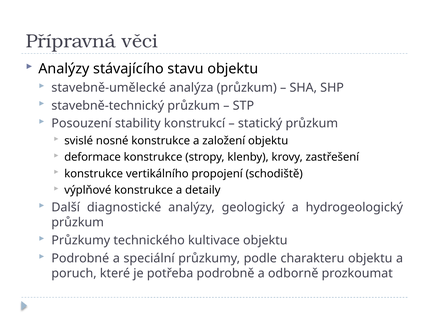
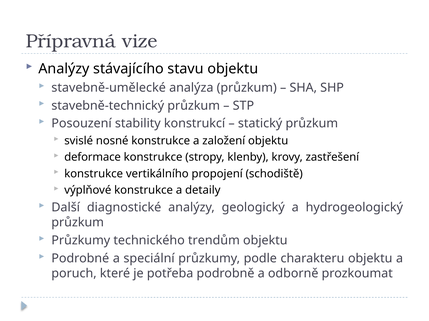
věci: věci -> vize (140, 41)
kultivace: kultivace -> trendům (214, 241)
